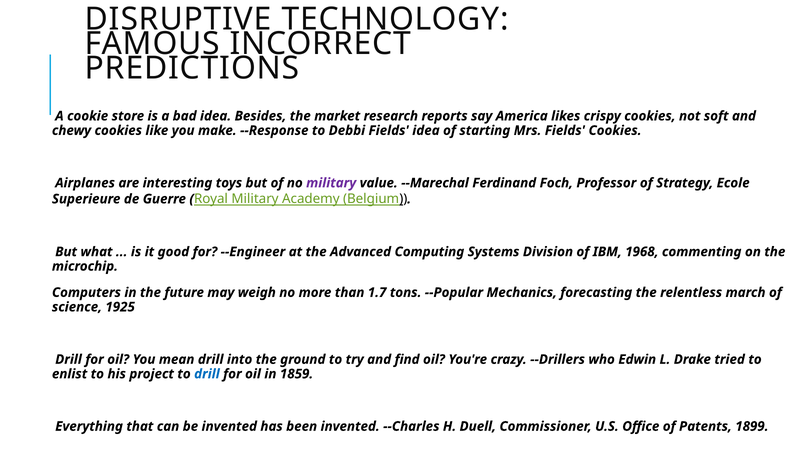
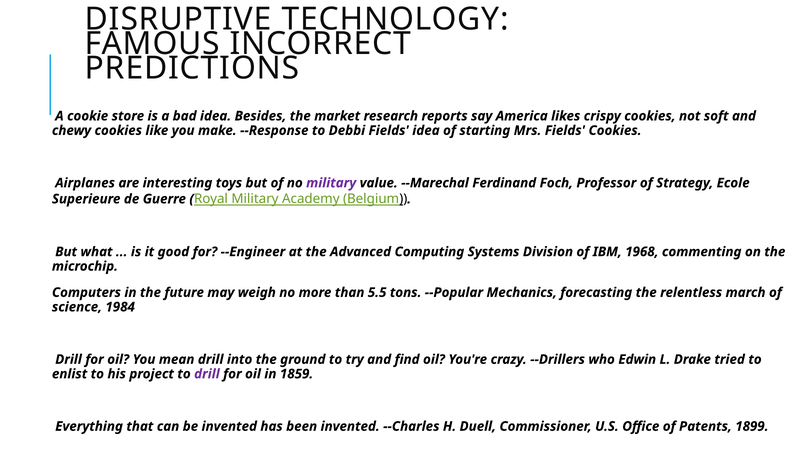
1.7: 1.7 -> 5.5 (377, 292)
1925: 1925 -> 1984 (120, 307)
drill colour: blue -> purple (207, 374)
